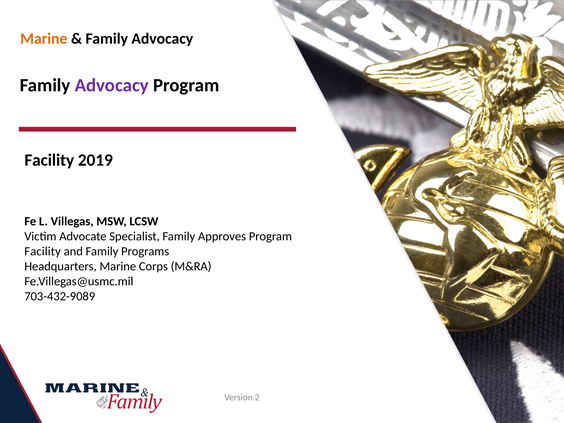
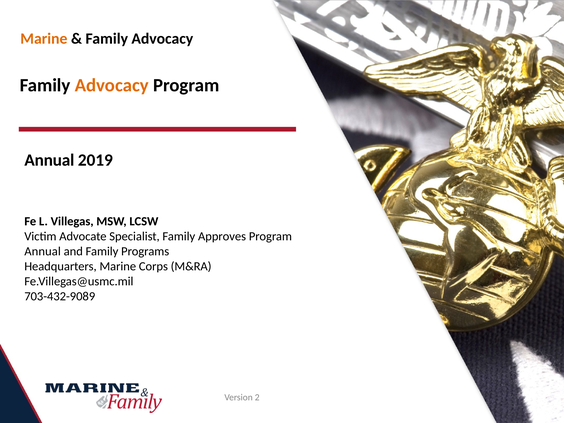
Advocacy colour: purple -> orange (112, 85)
Facility: Facility -> Annual (49, 160)
Facility: Facility -> Annual (43, 251)
